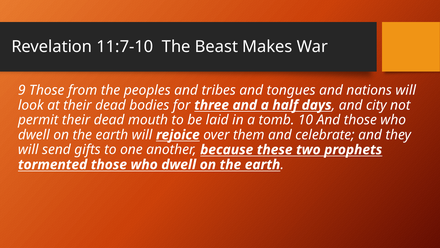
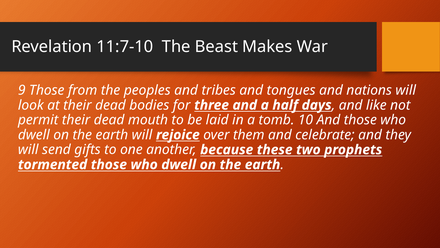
city: city -> like (376, 105)
